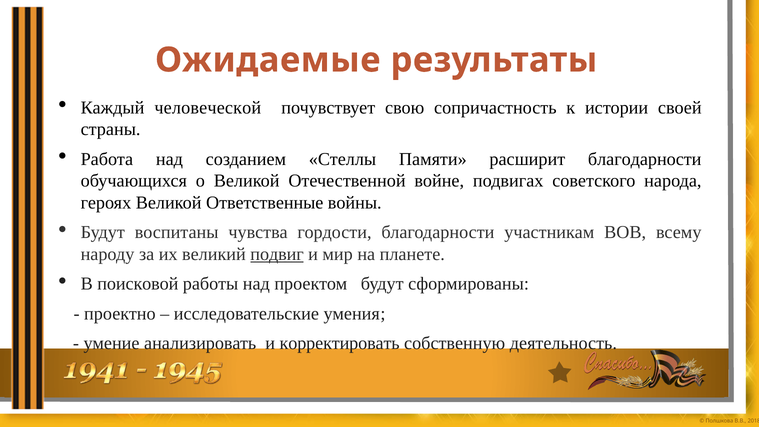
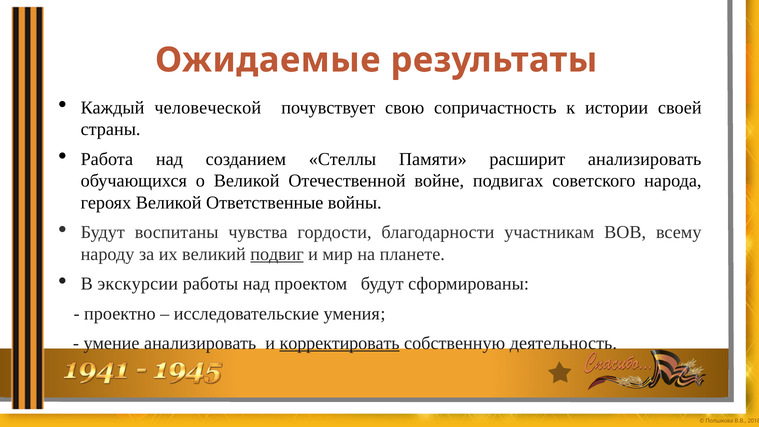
расширит благодарности: благодарности -> анализировать (645, 159)
поисковой: поисковой -> экскурсии (138, 284)
корректировать underline: none -> present (340, 343)
